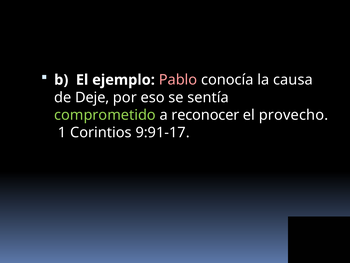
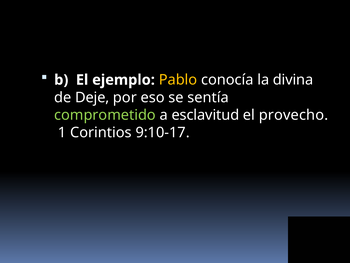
Pablo colour: pink -> yellow (178, 80)
causa: causa -> divina (293, 80)
reconocer: reconocer -> esclavitud (205, 115)
9:91-17: 9:91-17 -> 9:10-17 (163, 132)
